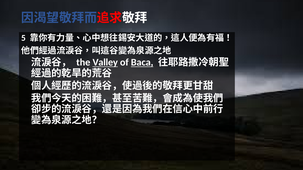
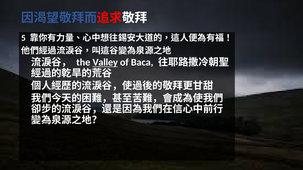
Baca underline: present -> none (142, 63)
